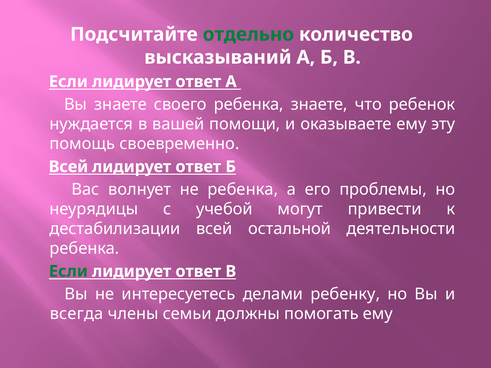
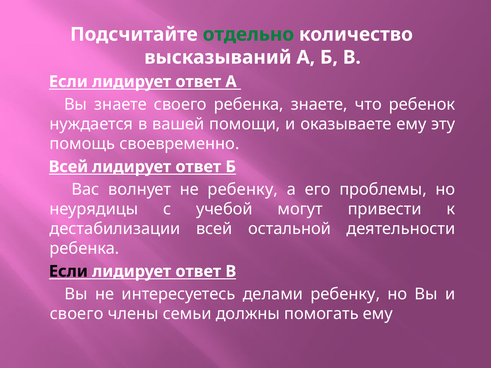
не ребенка: ребенка -> ребенку (243, 190)
Если colour: green -> black (68, 272)
всегда: всегда -> своего (77, 314)
